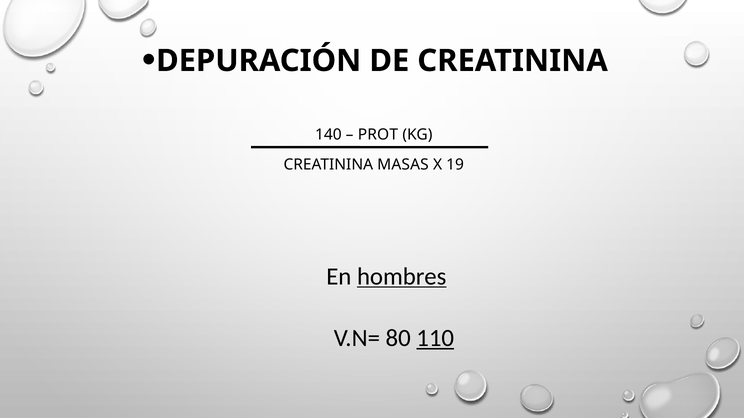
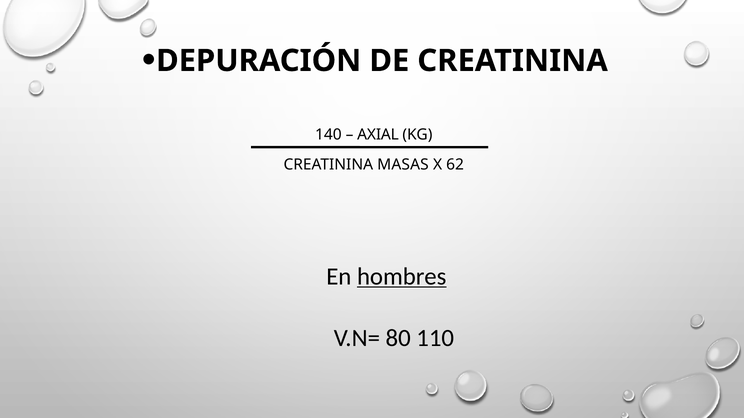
PROT: PROT -> AXIAL (378, 135)
19: 19 -> 62 (455, 165)
110 underline: present -> none (435, 339)
